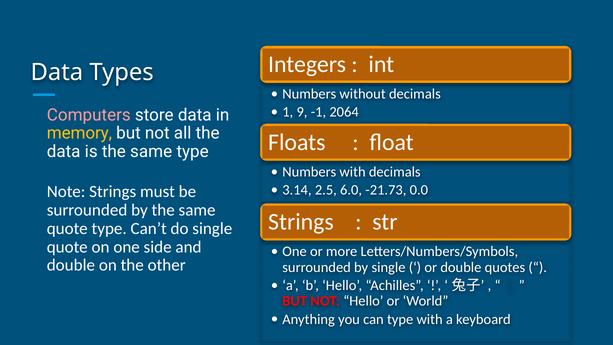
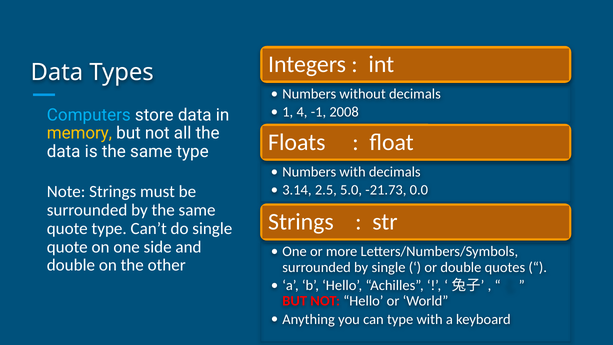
9: 9 -> 4 (302, 112)
2064: 2064 -> 2008 (344, 112)
Computers colour: pink -> light blue (89, 115)
6.0: 6.0 -> 5.0 (351, 190)
